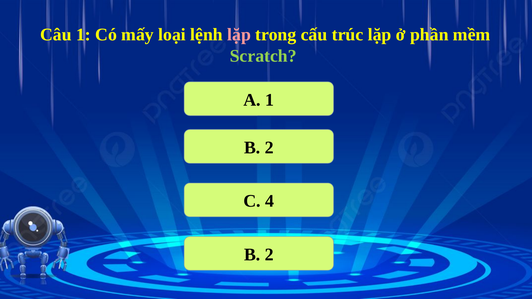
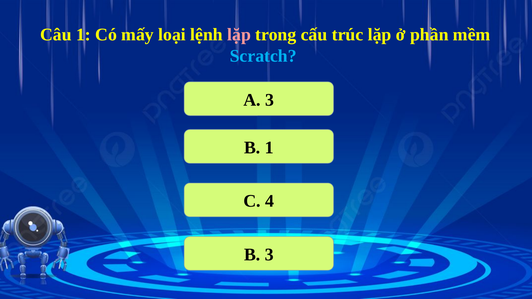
Scratch colour: light green -> light blue (263, 56)
A 1: 1 -> 3 (270, 100)
2: 2 -> 1 (269, 148)
2: 2 -> 3 (269, 255)
